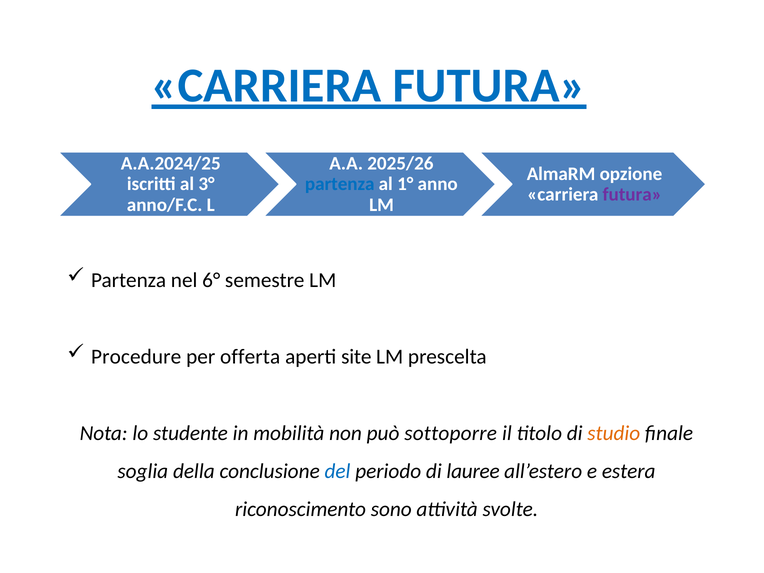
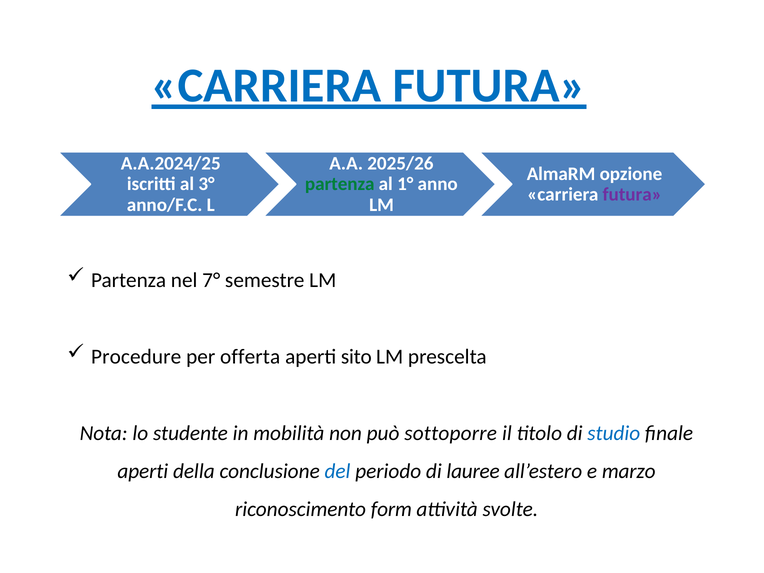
partenza colour: blue -> green (340, 184)
6°: 6° -> 7° (211, 280)
site: site -> sito (356, 357)
studio colour: orange -> blue (614, 433)
soglia: soglia -> aperti (143, 471)
estera: estera -> marzo (629, 471)
sono: sono -> form (391, 509)
